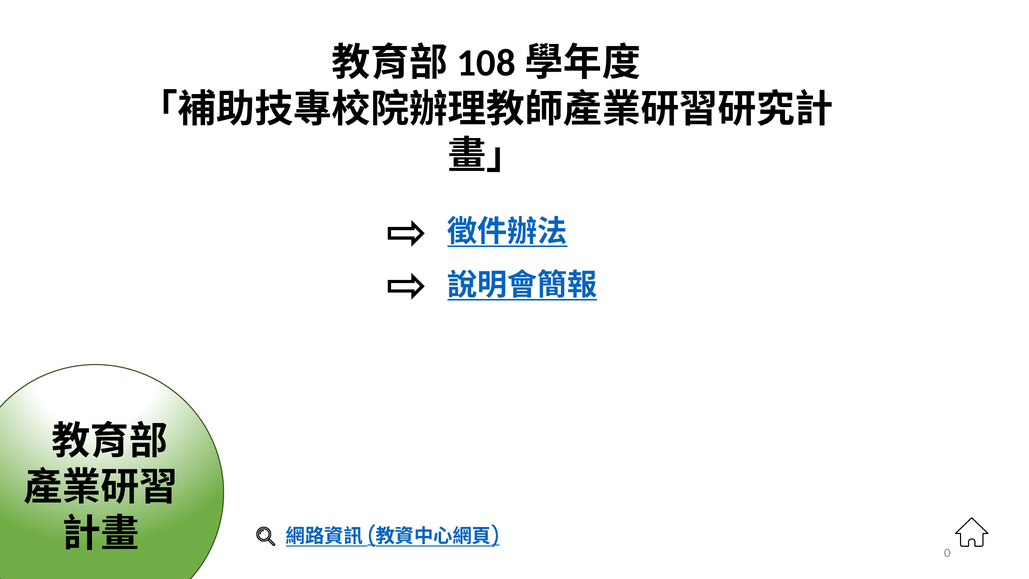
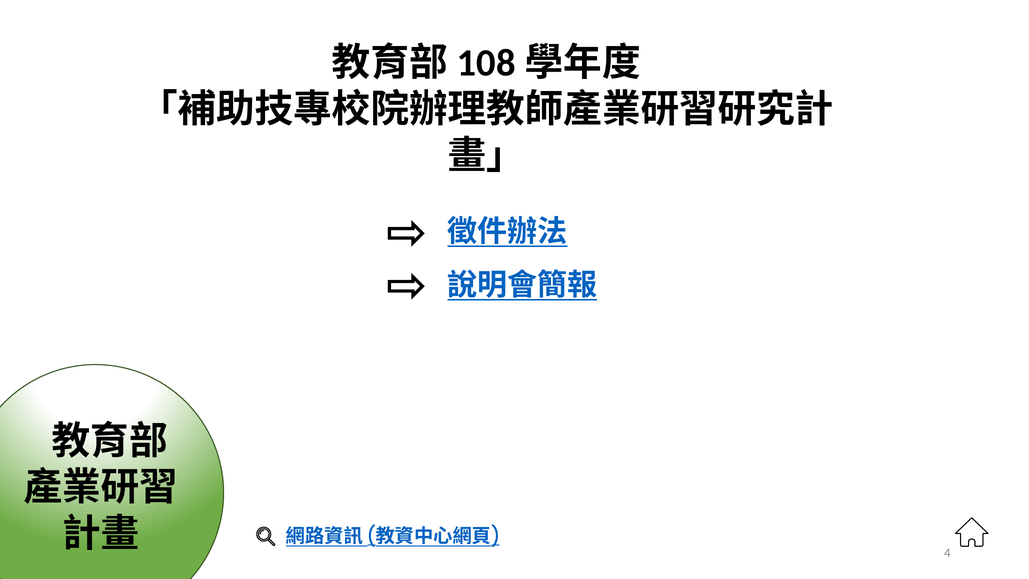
0: 0 -> 4 (947, 553)
